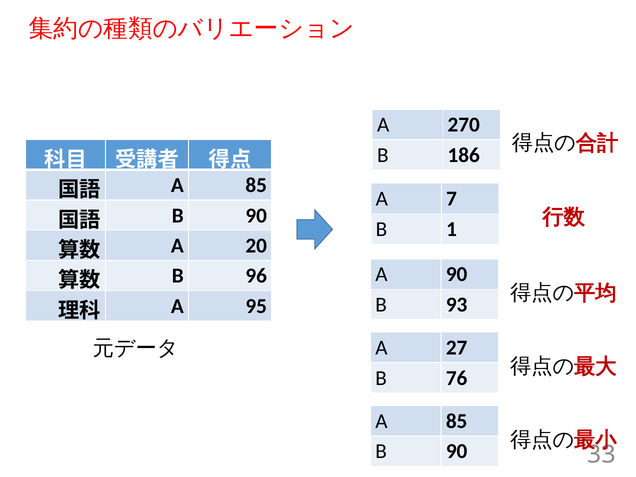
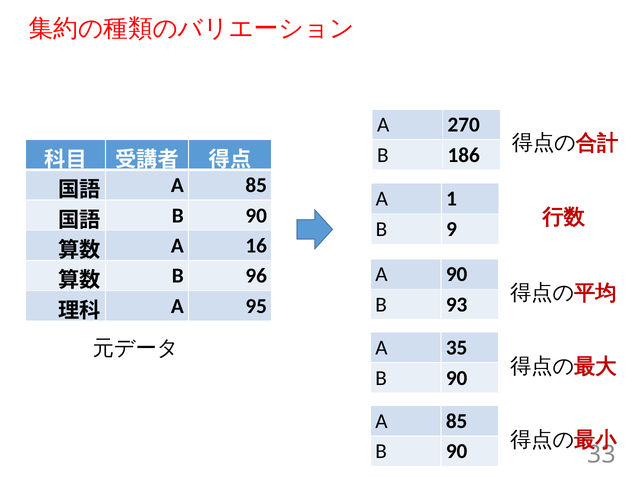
7: 7 -> 1 (452, 199)
1: 1 -> 9 (452, 229)
20: 20 -> 16 (256, 246)
27: 27 -> 35 (457, 348)
76: 76 -> 90 (457, 378)
